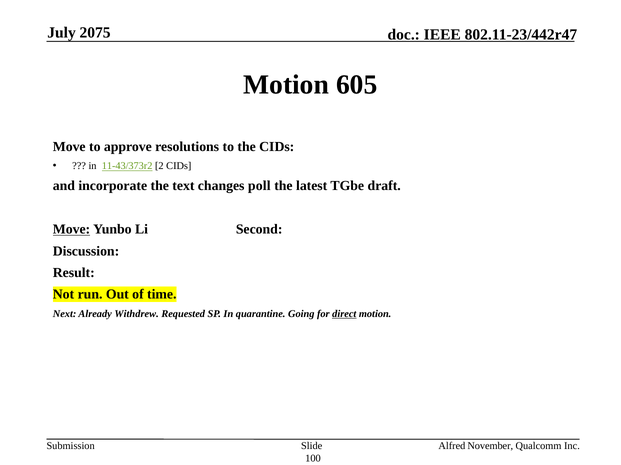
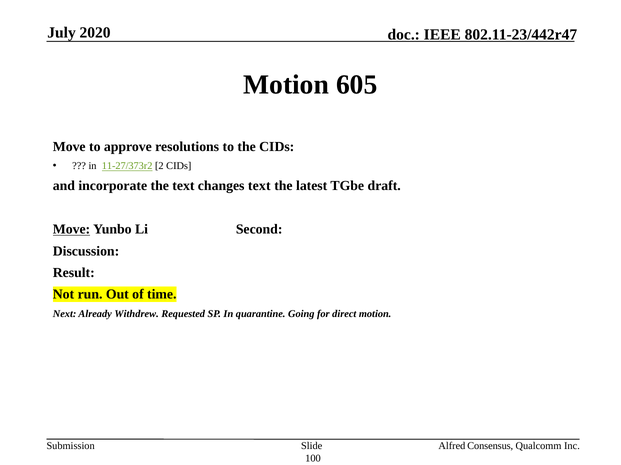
2075: 2075 -> 2020 (95, 33)
11-43/373r2: 11-43/373r2 -> 11-27/373r2 (127, 166)
changes poll: poll -> text (259, 186)
direct underline: present -> none (344, 314)
November: November -> Consensus (490, 447)
